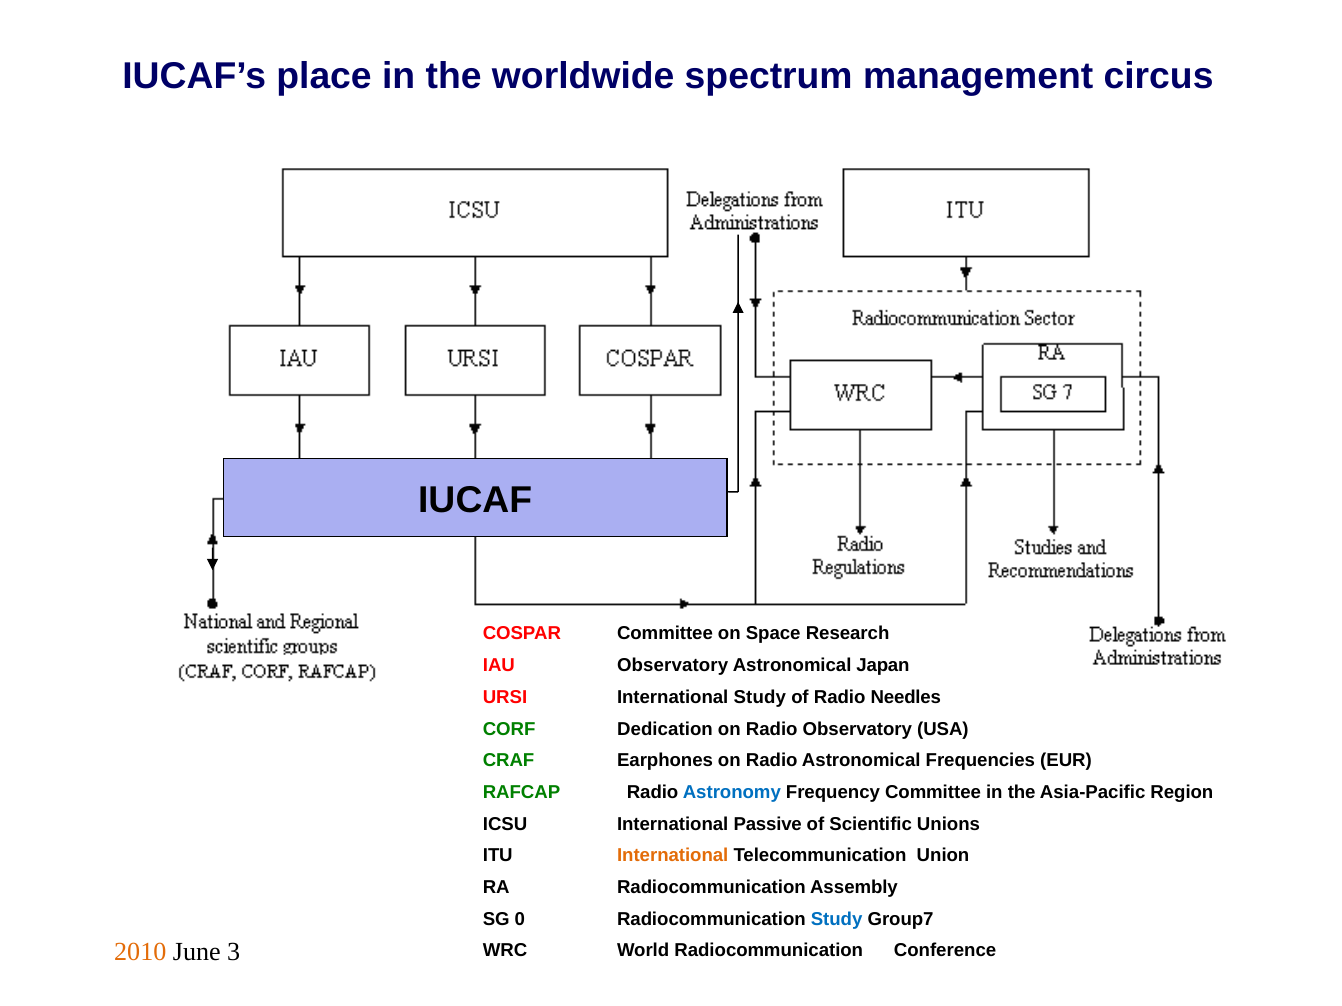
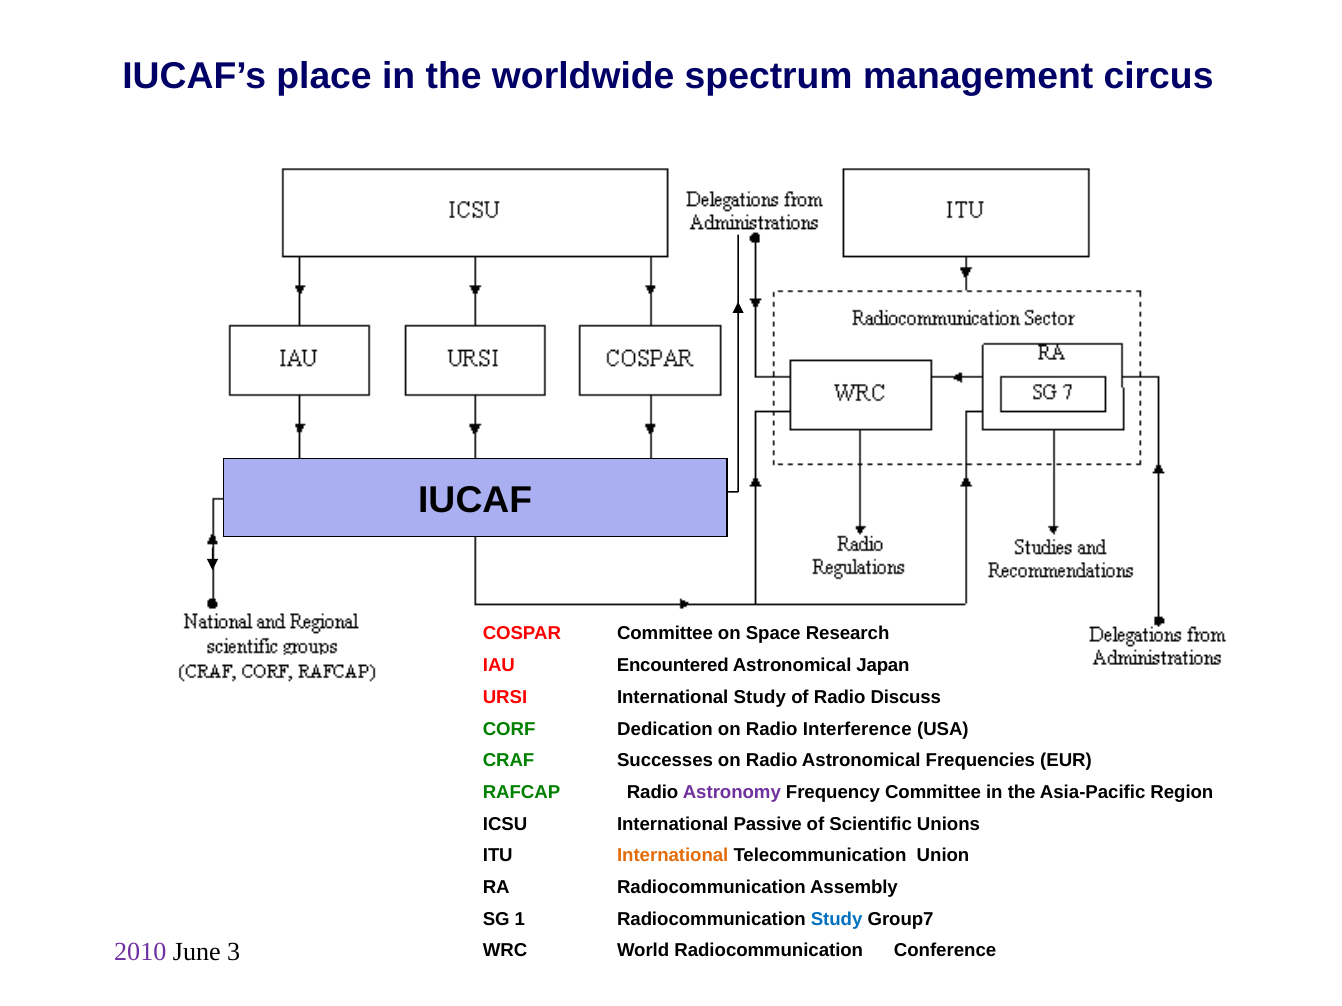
IAU Observatory: Observatory -> Encountered (673, 666)
Needles: Needles -> Discuss (906, 698)
Radio Observatory: Observatory -> Interference (857, 729)
Earphones: Earphones -> Successes (665, 761)
Astronomy colour: blue -> purple (732, 793)
0: 0 -> 1 (520, 919)
2010 colour: orange -> purple (140, 952)
